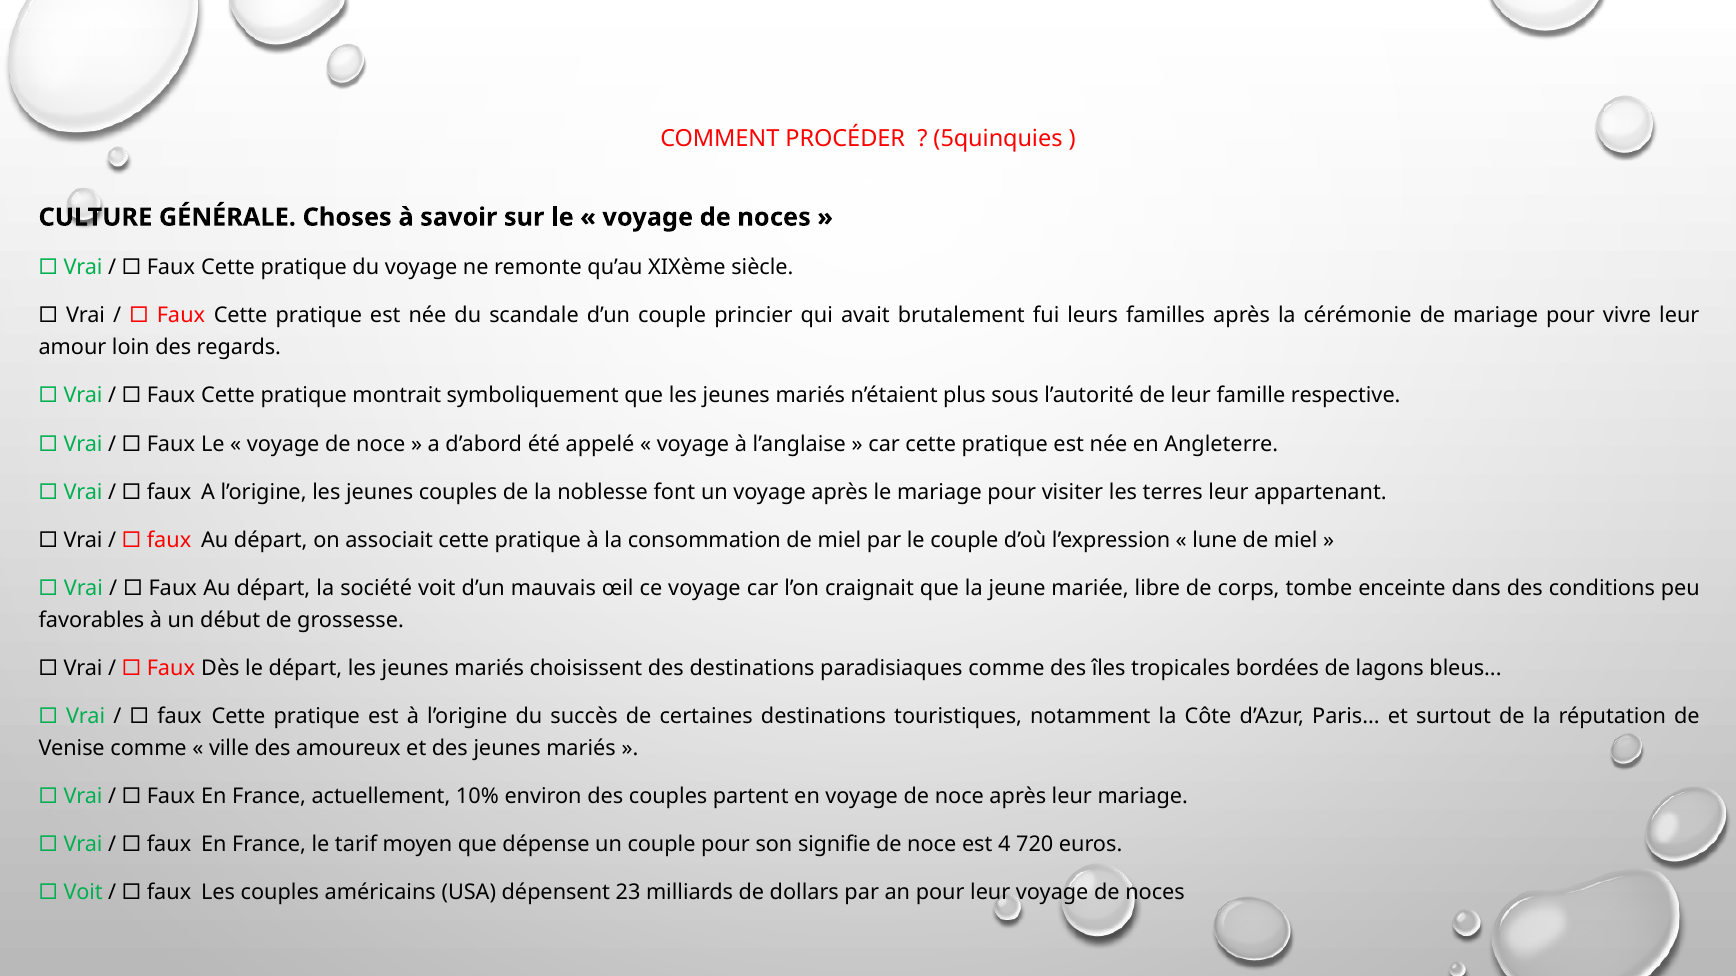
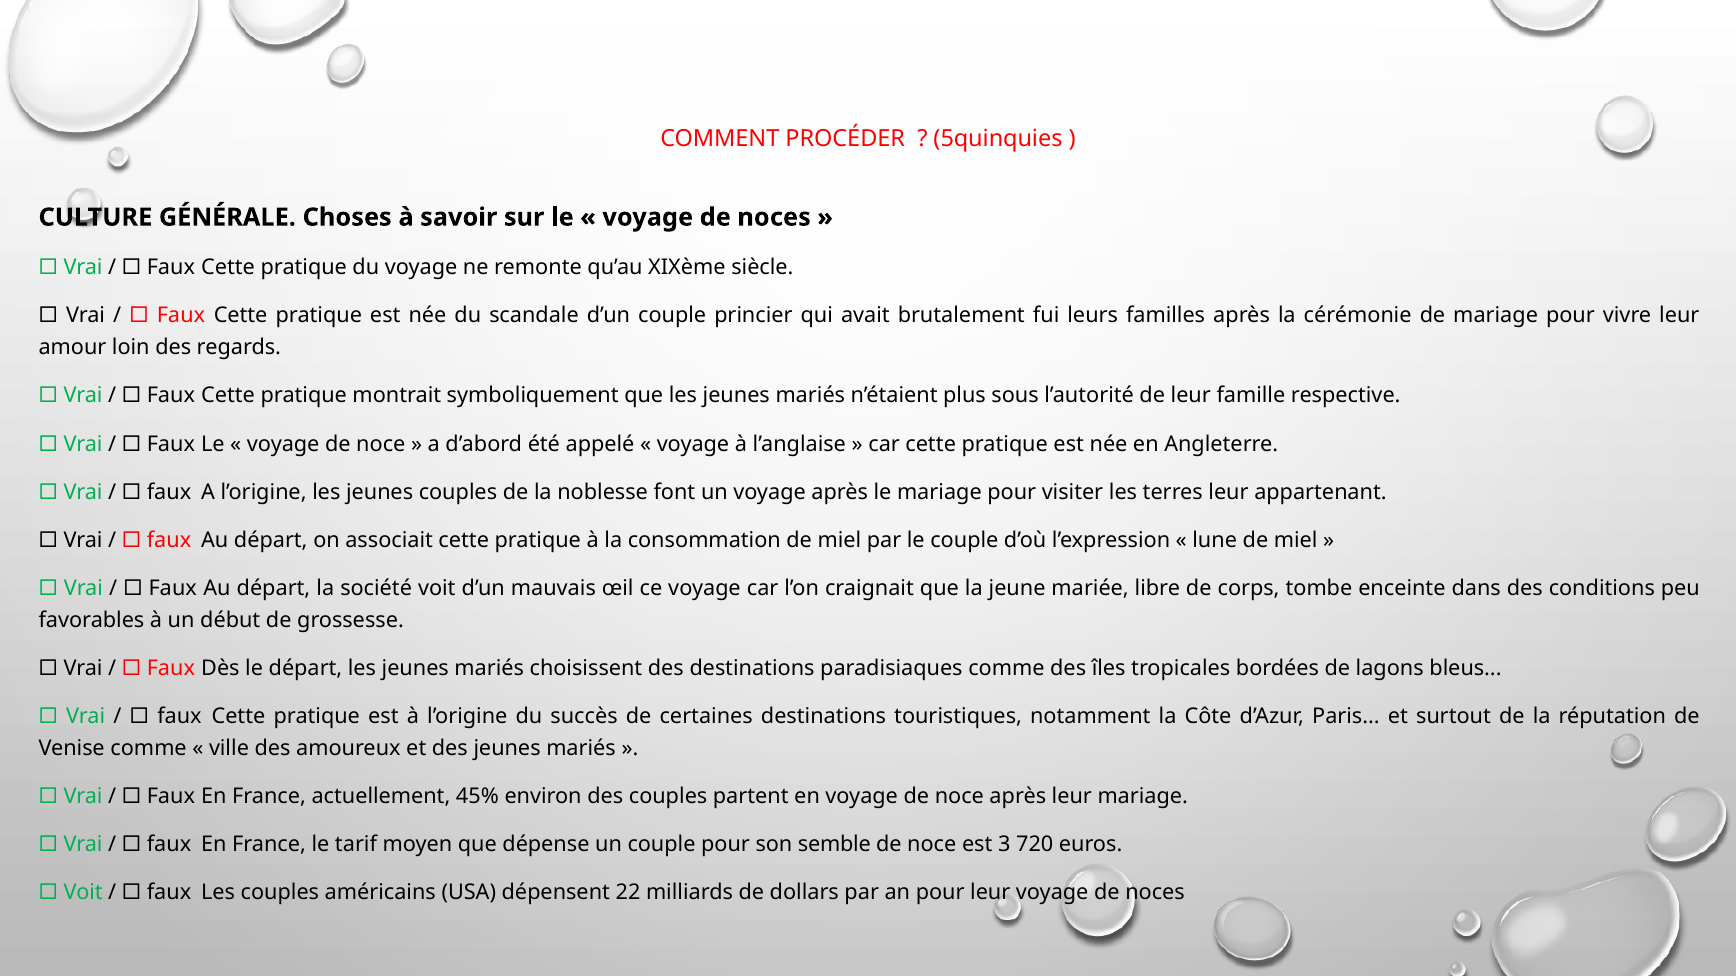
10%: 10% -> 45% (477, 797)
signifie: signifie -> semble (834, 845)
4: 4 -> 3 (1004, 845)
23: 23 -> 22 (628, 893)
